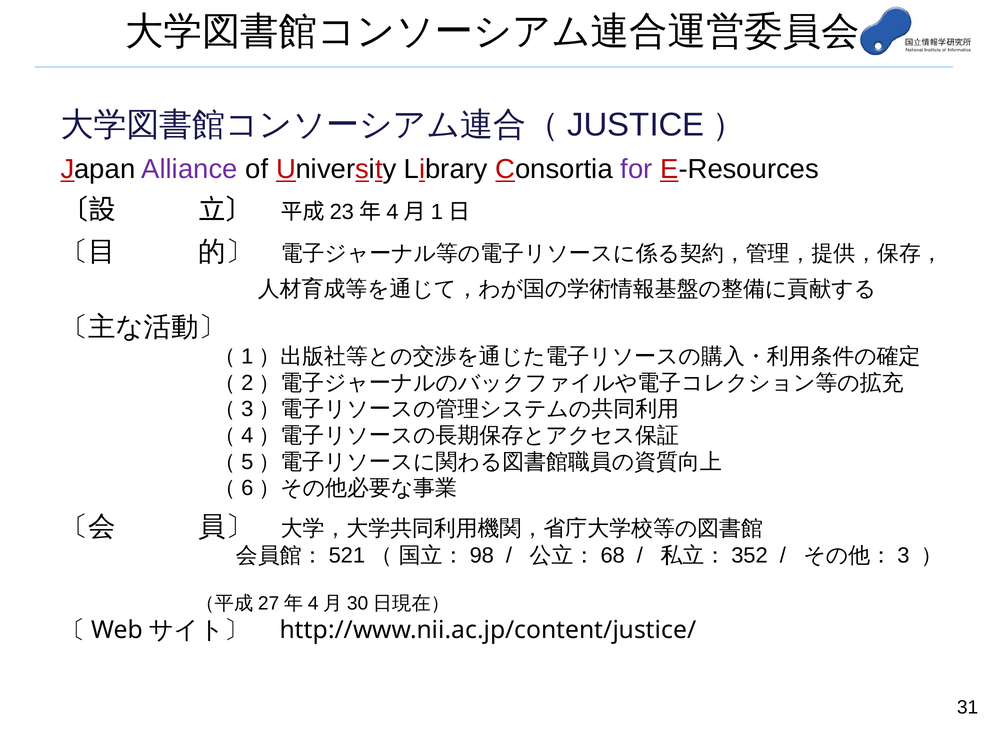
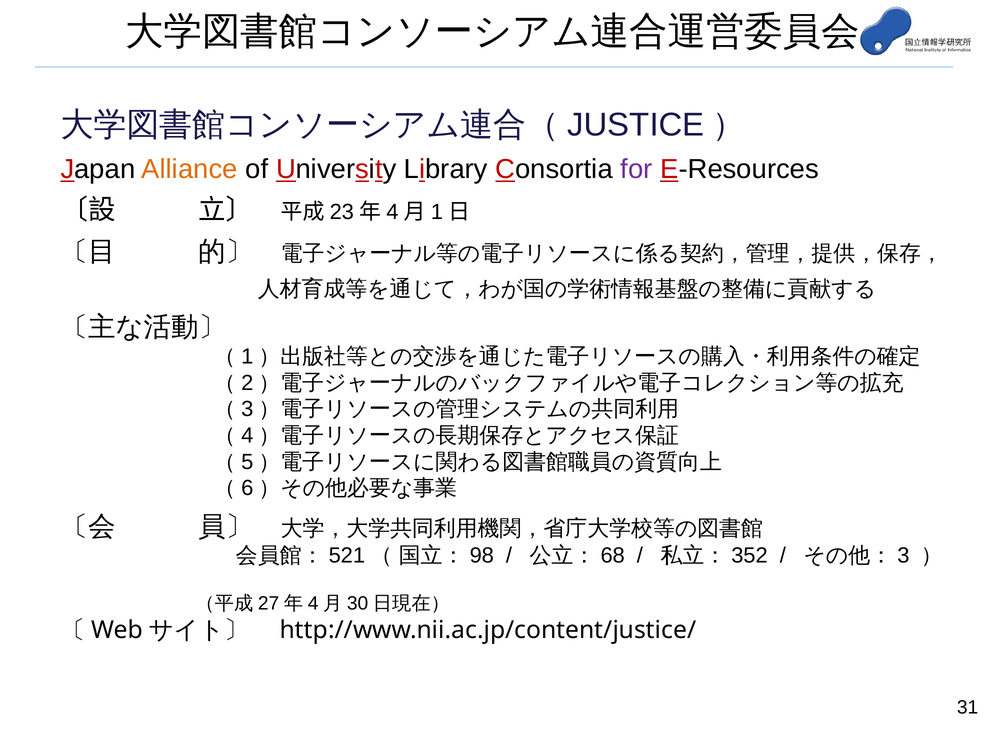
Alliance colour: purple -> orange (190, 169)
